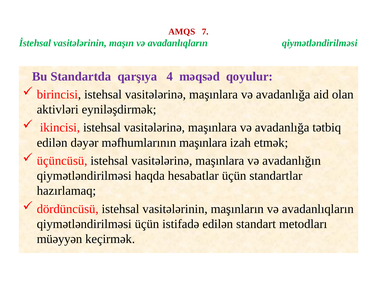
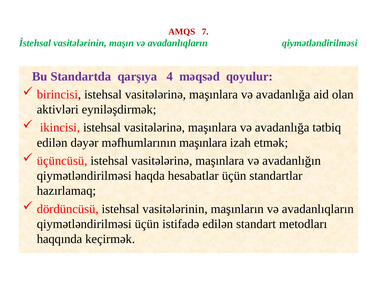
müəyyən: müəyyən -> haqqında (59, 239)
